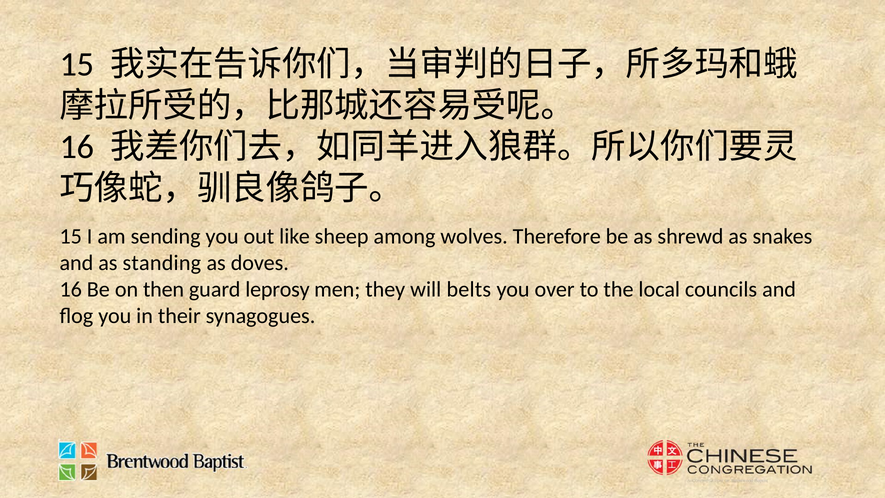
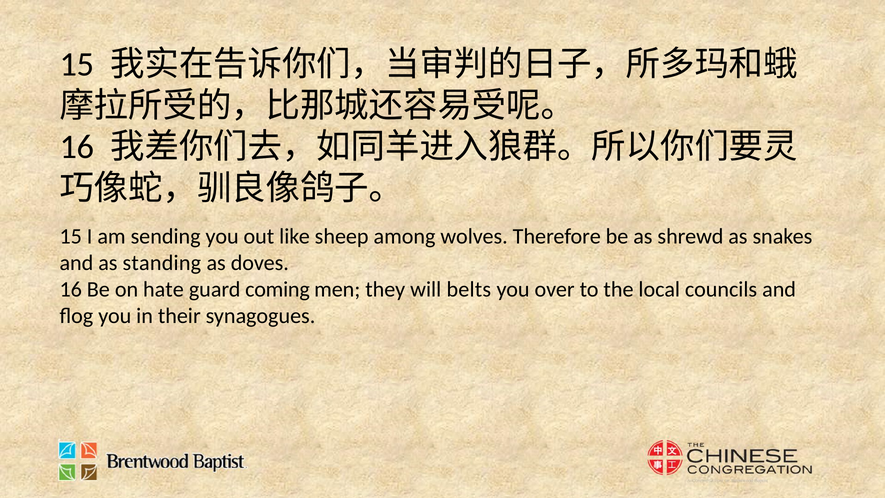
then: then -> hate (163, 289)
leprosy: leprosy -> coming (277, 289)
